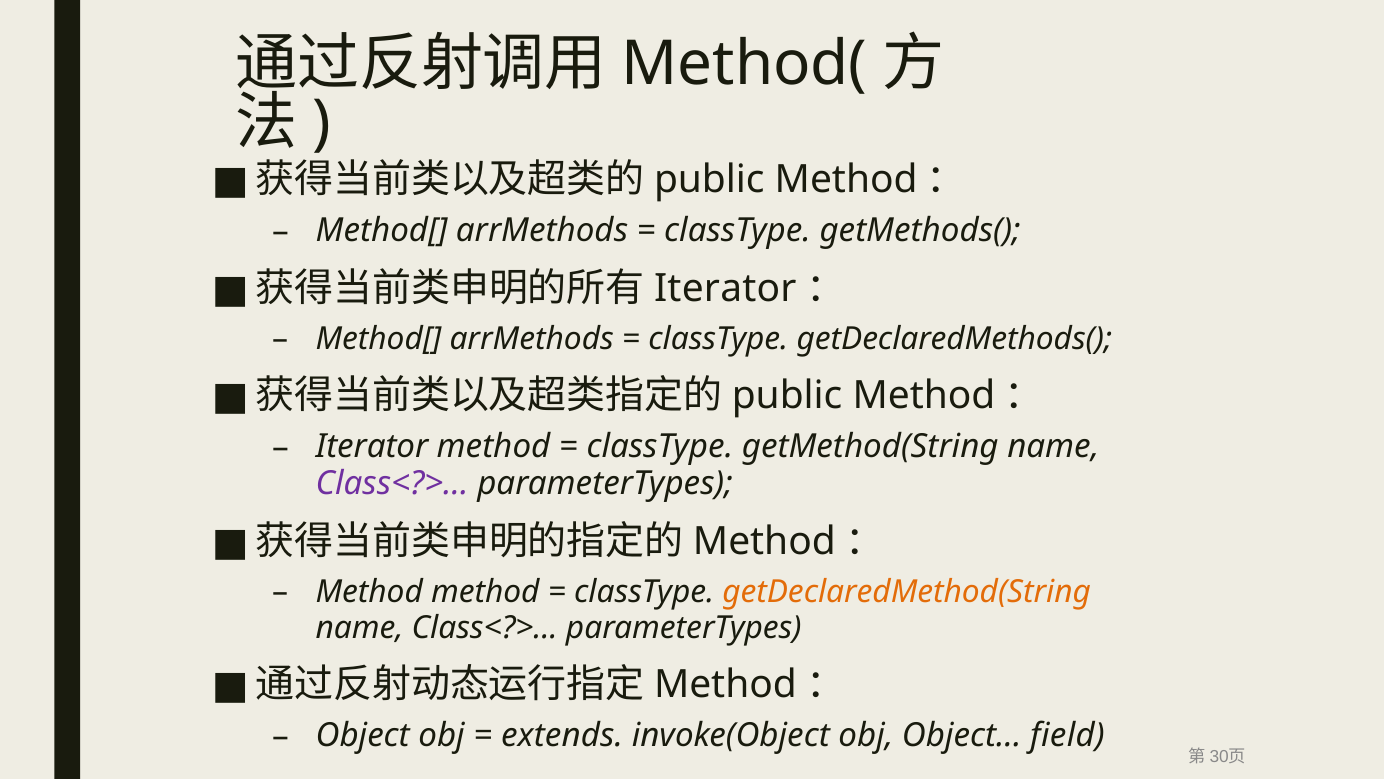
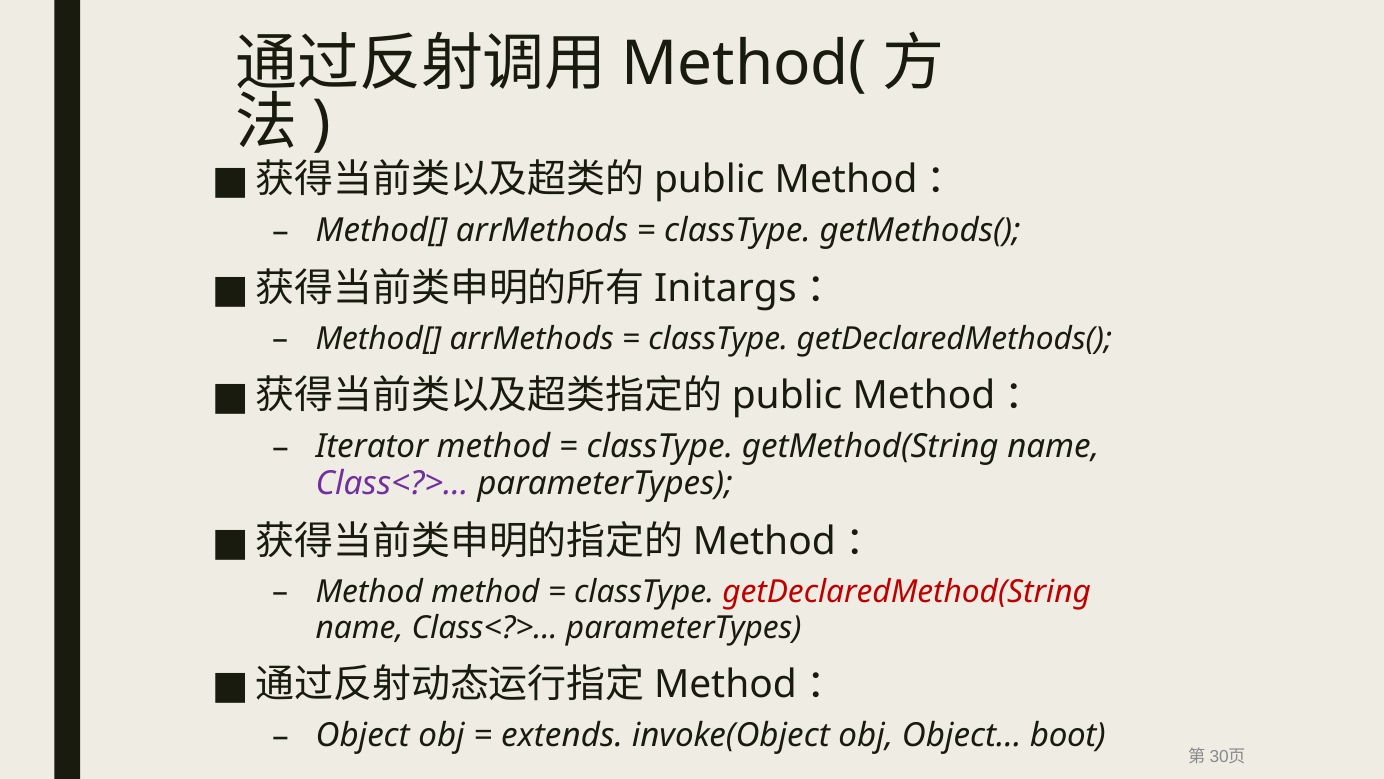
Iterator: Iterator -> Initargs (725, 288)
getDeclaredMethod(String colour: orange -> red (907, 592)
field: field -> boot (1068, 735)
